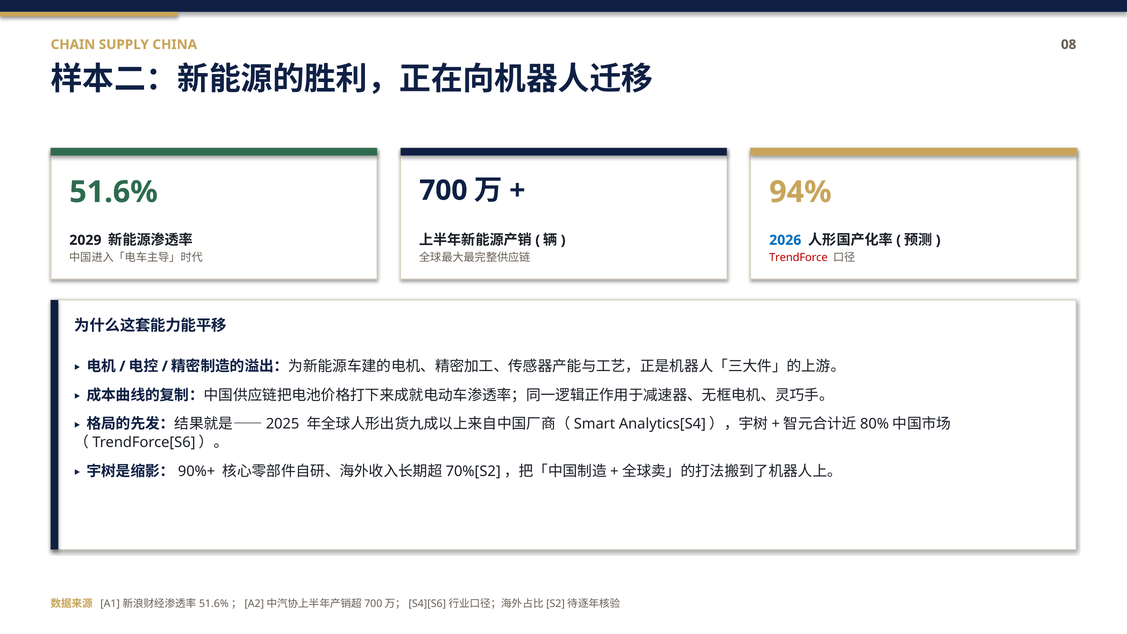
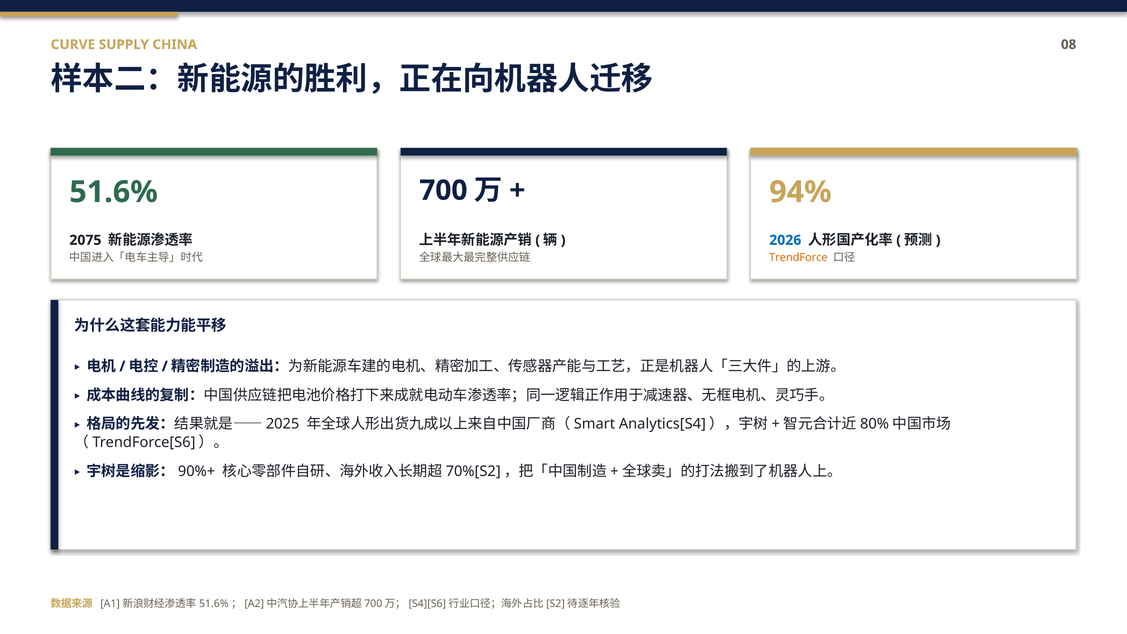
CHAIN: CHAIN -> CURVE (73, 45)
2029: 2029 -> 2075 (85, 240)
TrendForce colour: red -> orange (798, 257)
